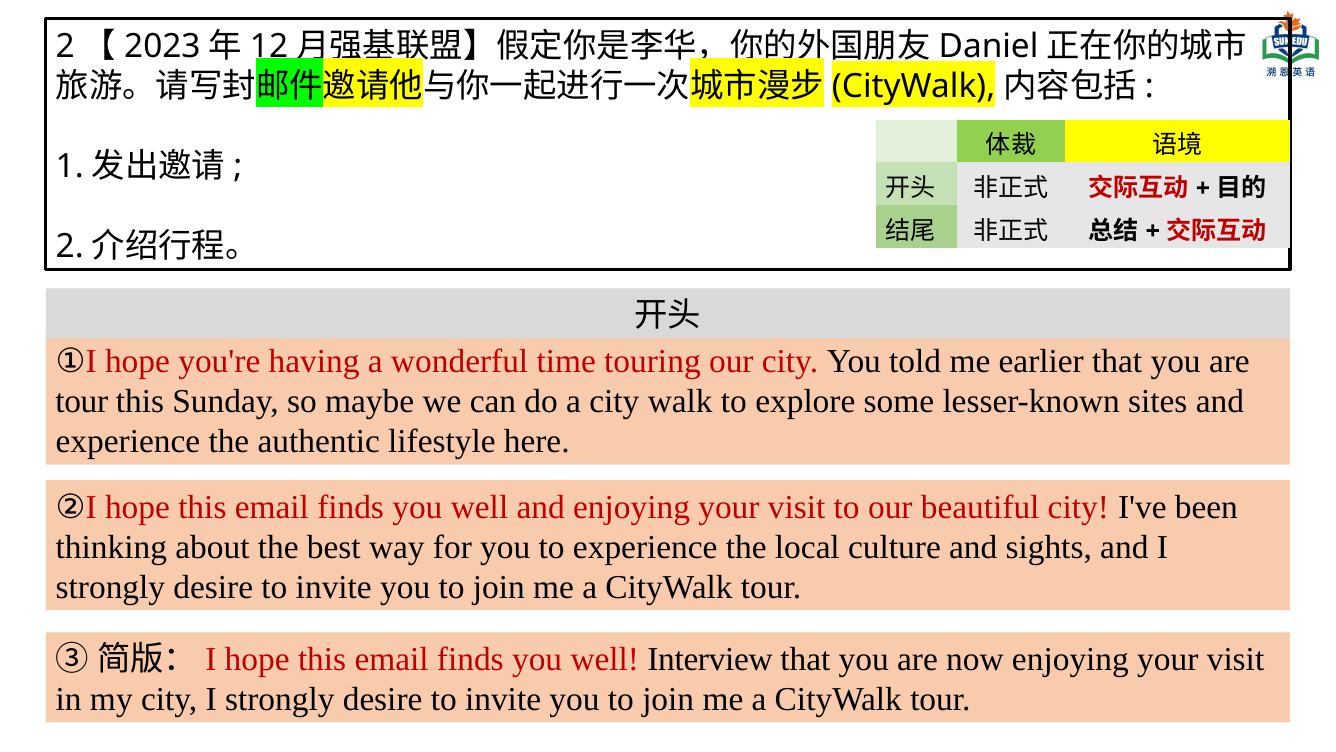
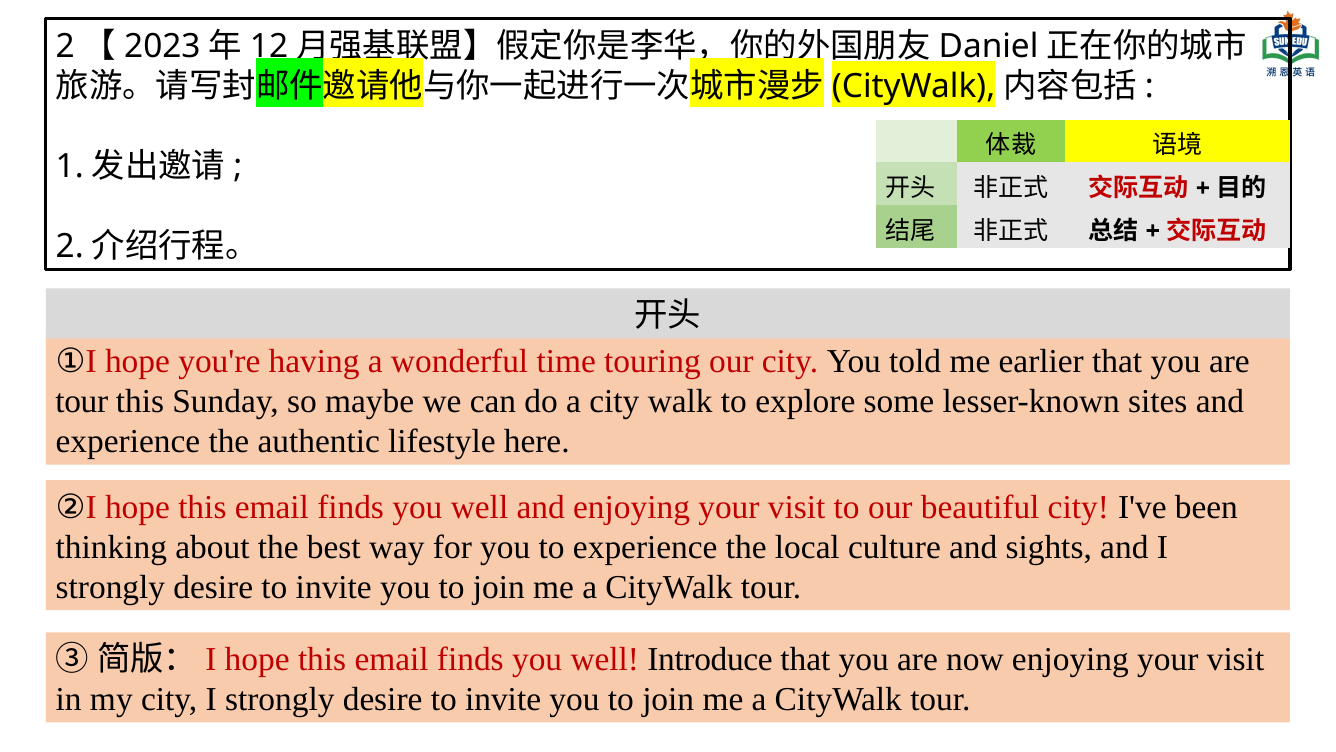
Interview: Interview -> Introduce (710, 659)
